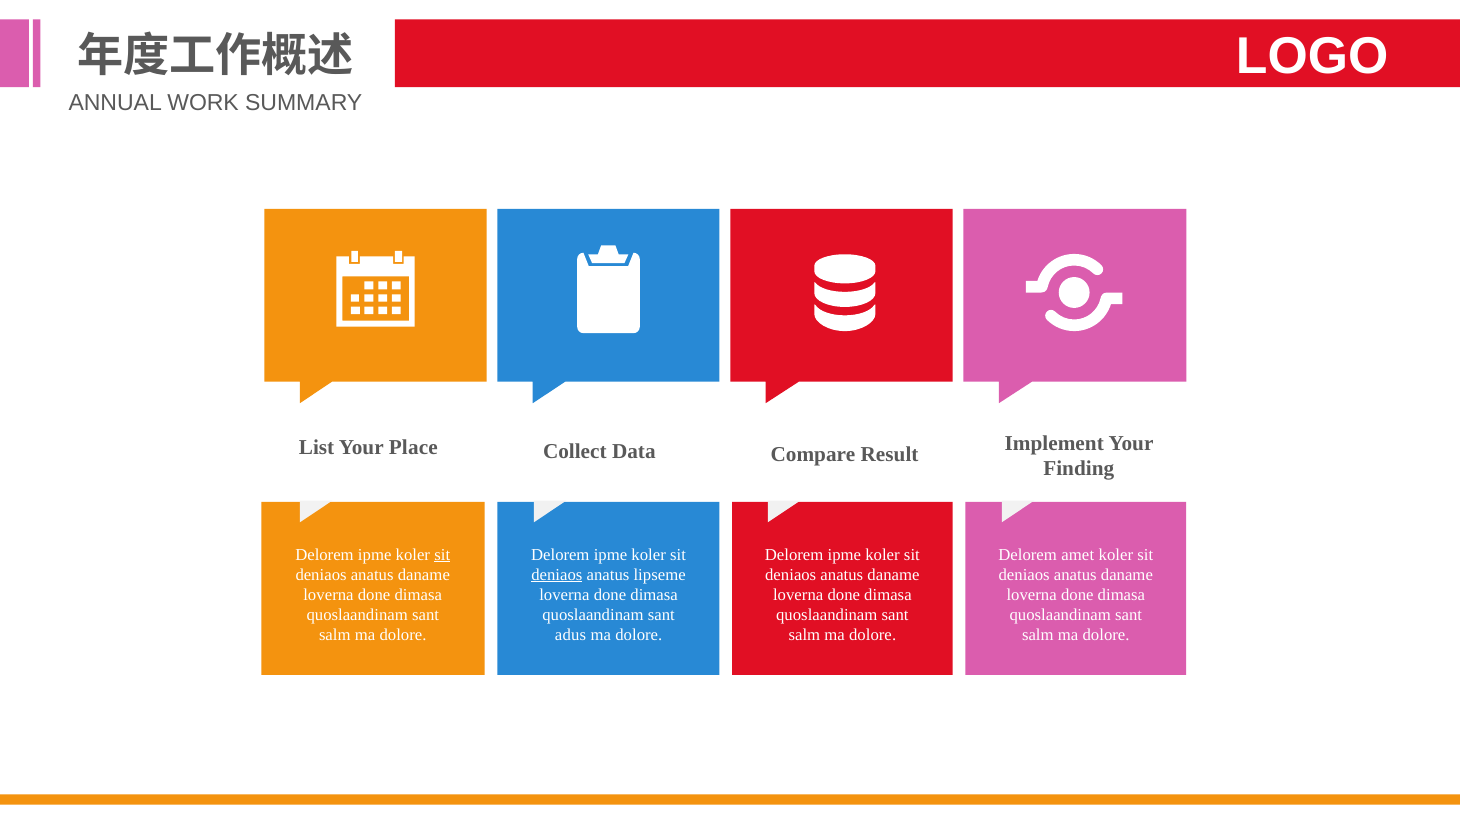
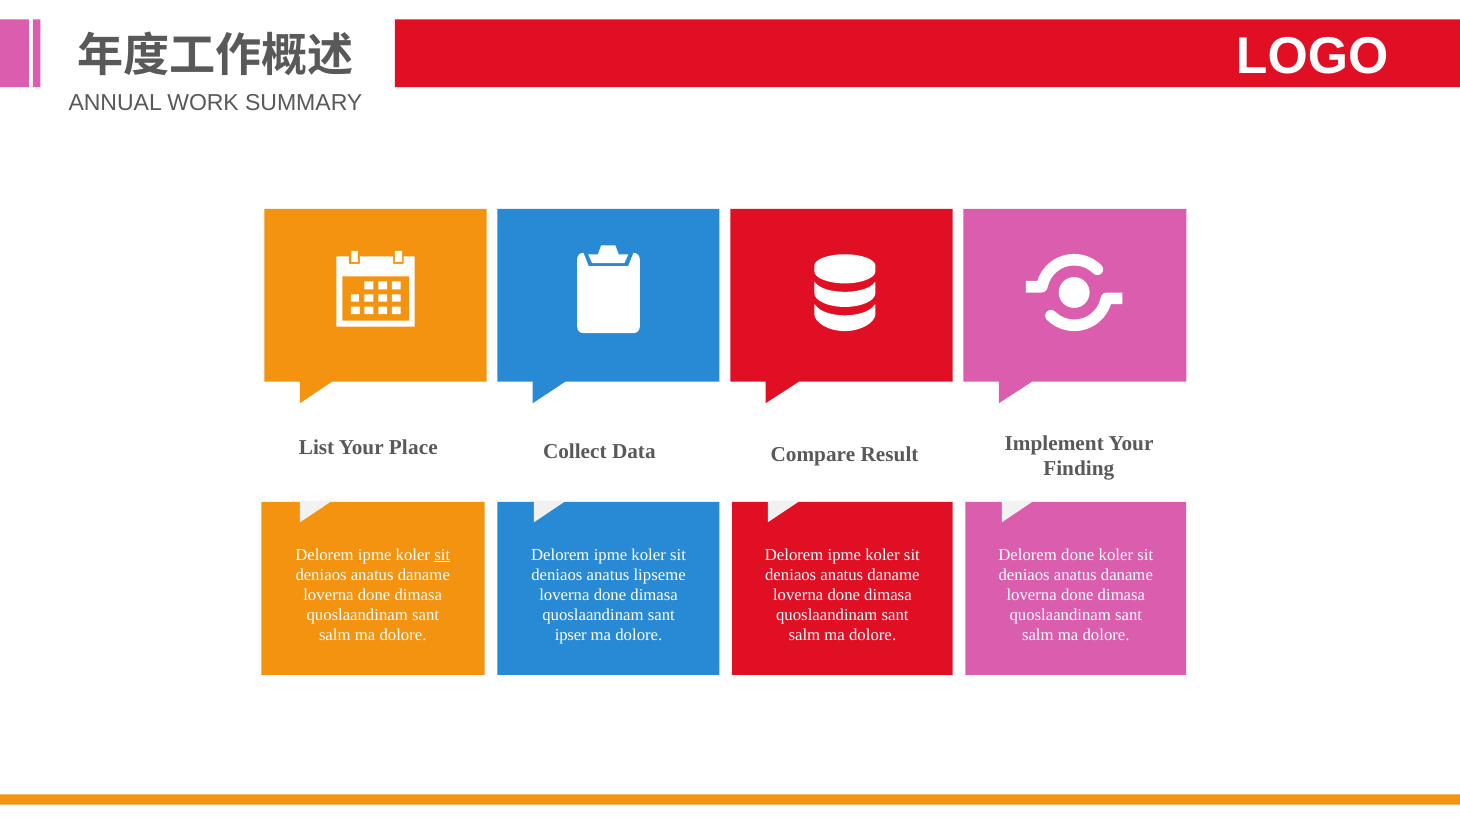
Delorem amet: amet -> done (1078, 555)
deniaos underline: present -> none (557, 575)
adus: adus -> ipser (571, 635)
